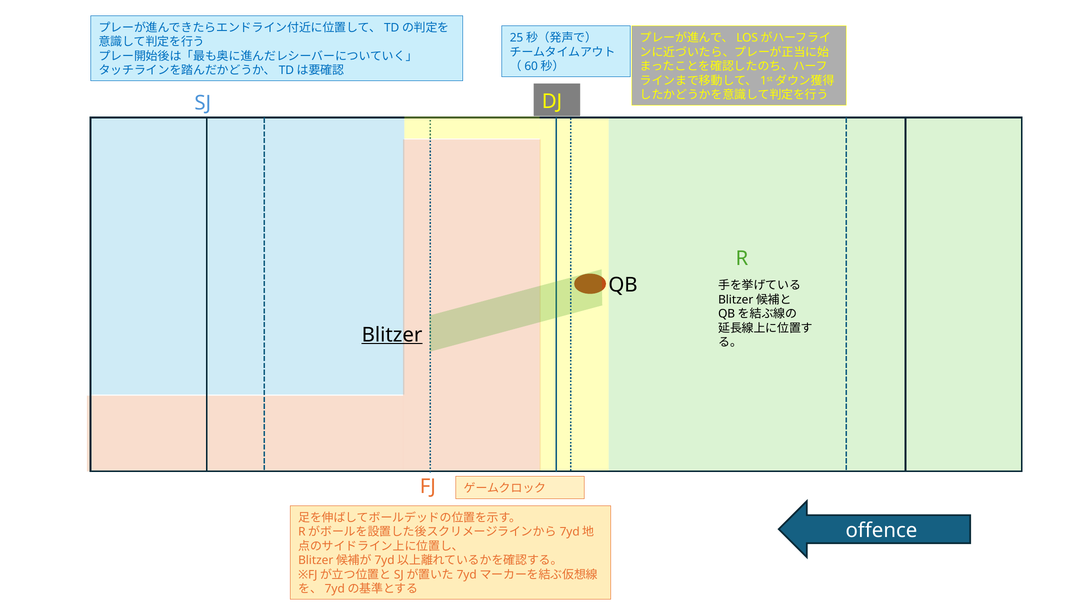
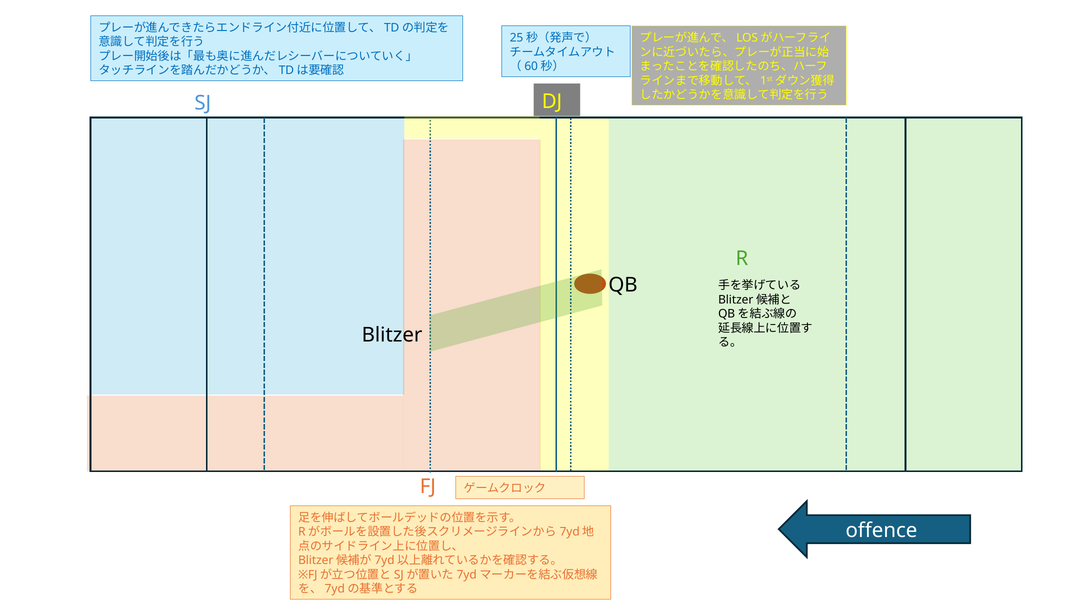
Blitzer underline: present -> none (392, 335)
